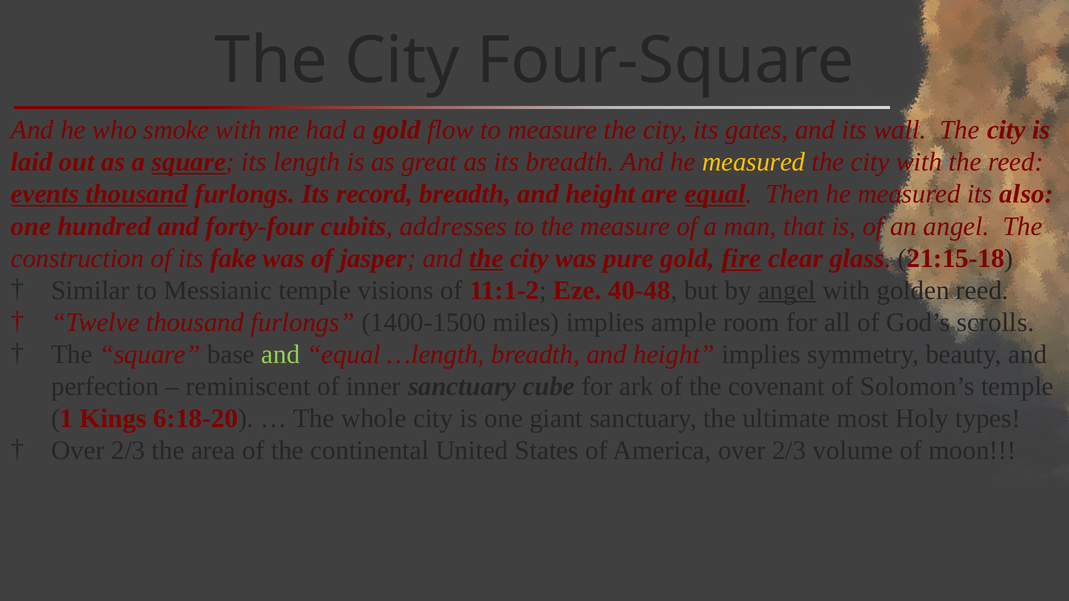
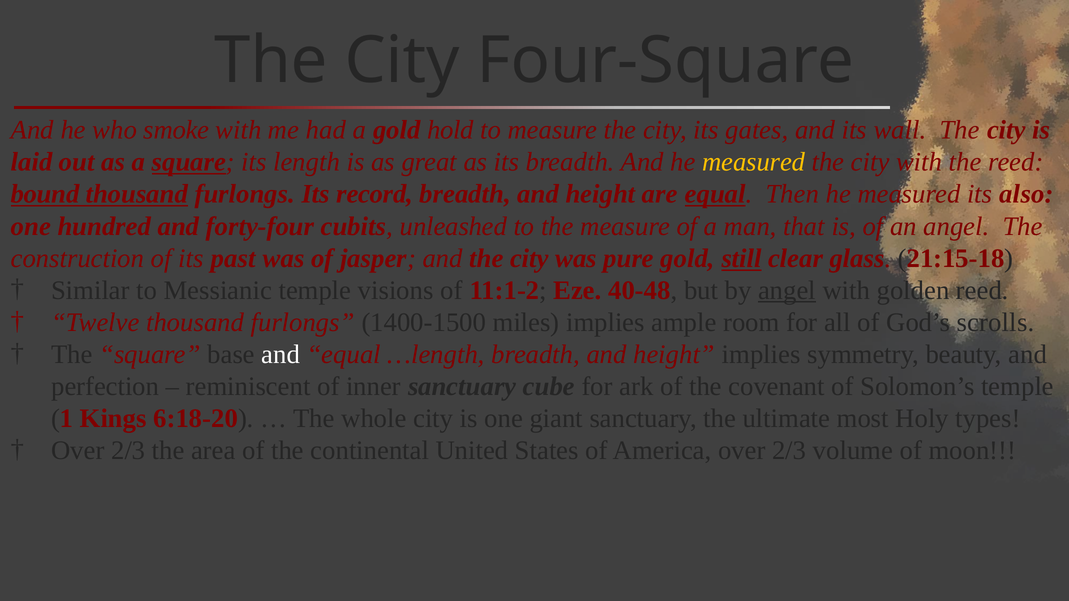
flow: flow -> hold (450, 130)
events: events -> bound (45, 194)
addresses: addresses -> unleashed (453, 226)
fake: fake -> past (233, 258)
the underline: present -> none (486, 258)
fire: fire -> still (742, 258)
and colour: light green -> white (281, 355)
